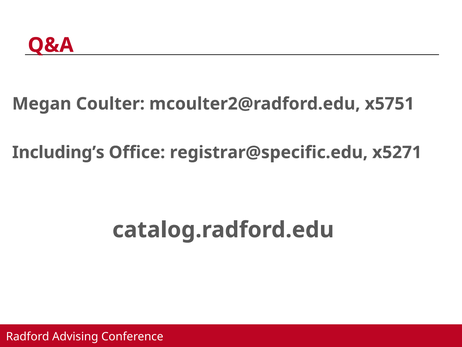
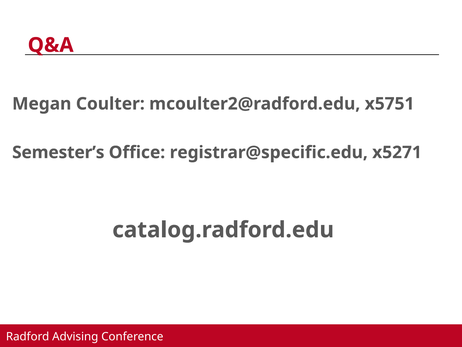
Including’s: Including’s -> Semester’s (58, 152)
